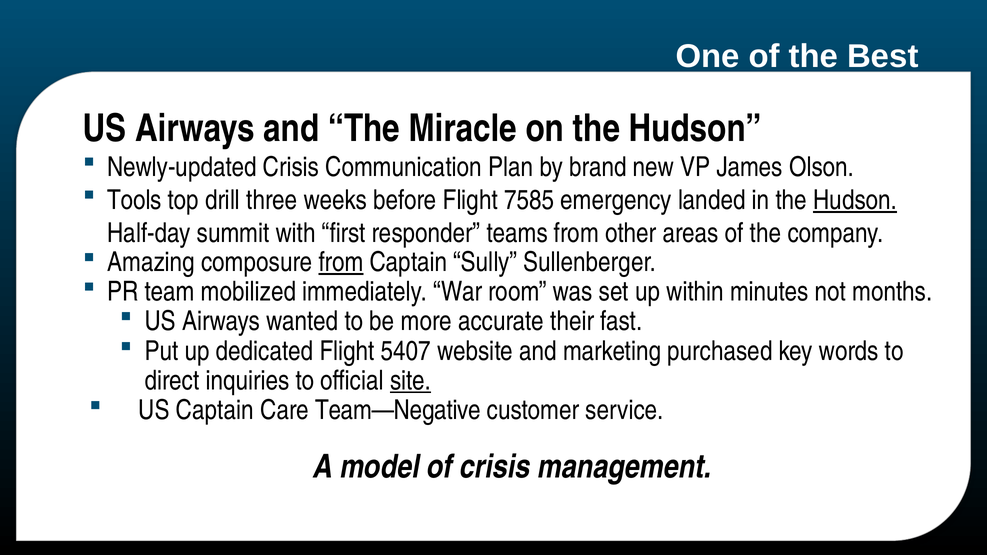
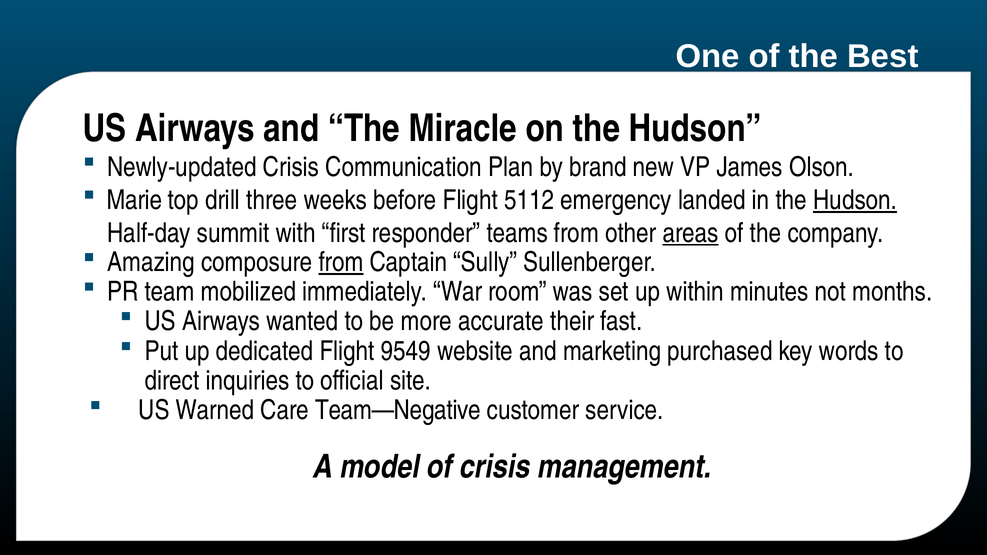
Tools: Tools -> Marie (135, 200)
7585: 7585 -> 5112 (529, 200)
areas underline: none -> present (691, 233)
5407: 5407 -> 9549 (406, 351)
site underline: present -> none (411, 381)
US Captain: Captain -> Warned (215, 410)
